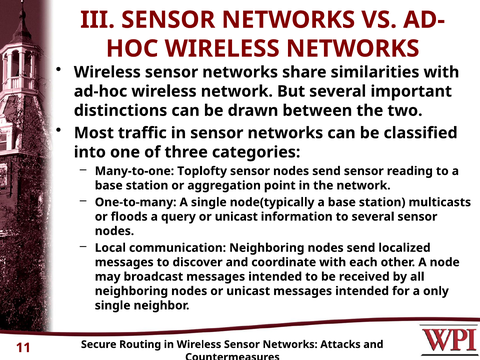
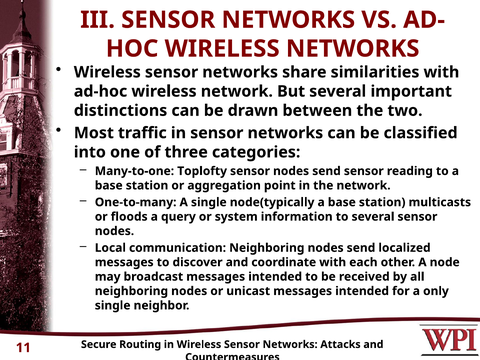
query or unicast: unicast -> system (236, 217)
